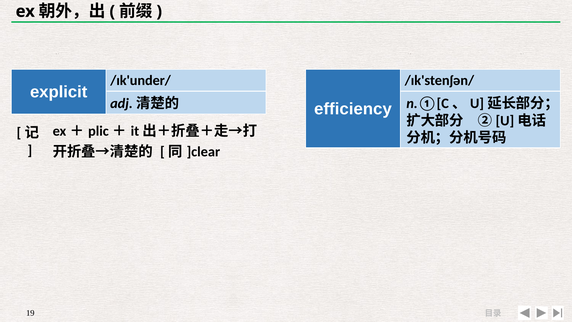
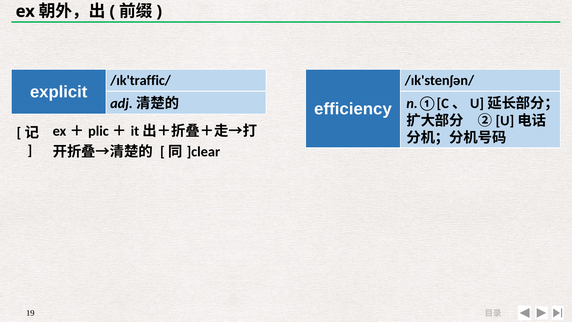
/ɪk'under/: /ɪk'under/ -> /ɪk'traffic/ (141, 80)
